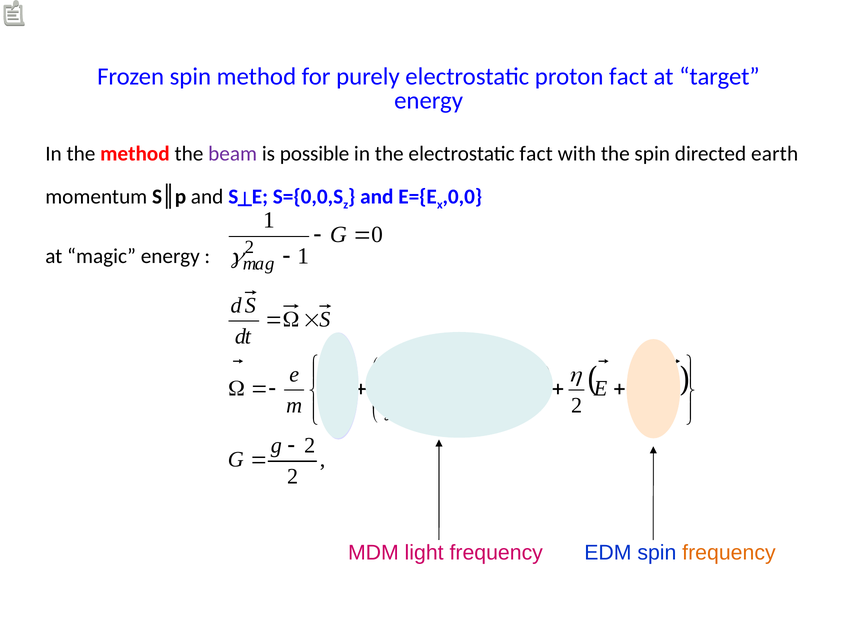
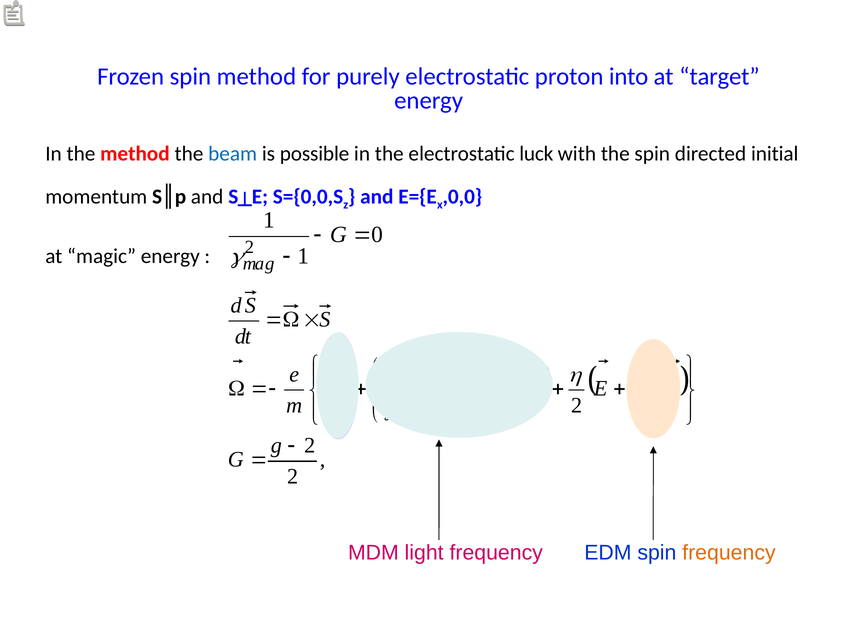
proton fact: fact -> into (629, 77)
beam colour: purple -> blue (233, 154)
electrostatic fact: fact -> luck (536, 154)
earth: earth -> initial (775, 154)
